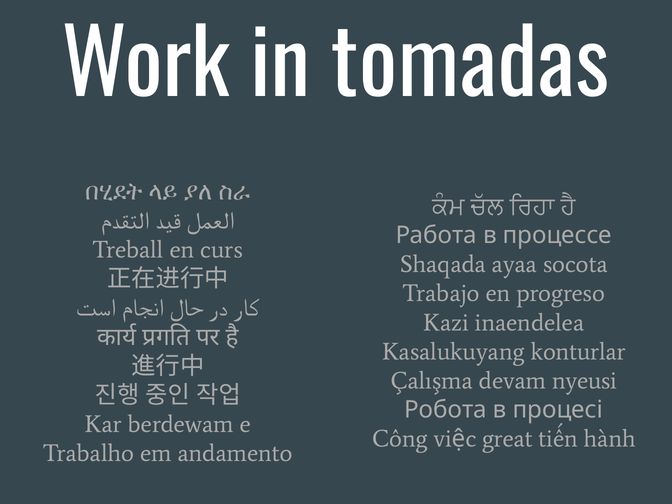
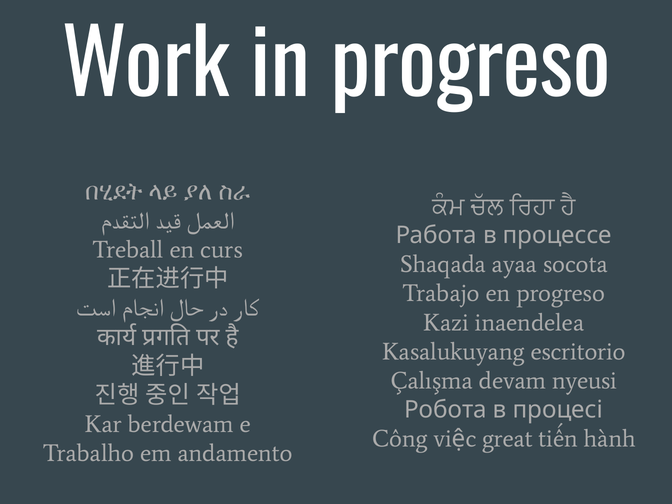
in tomadas: tomadas -> progreso (471, 67)
konturlar: konturlar -> escritorio (578, 352)
